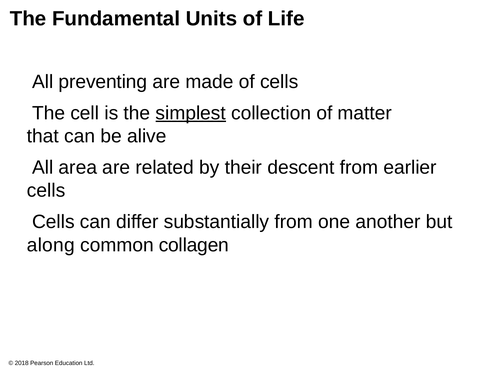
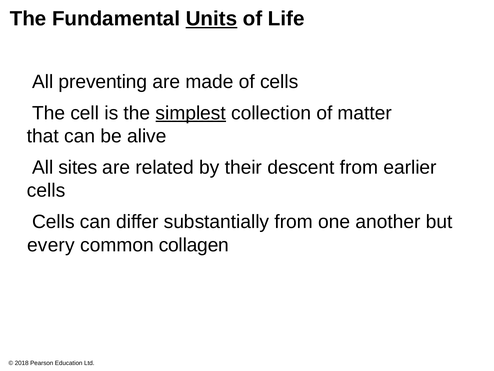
Units underline: none -> present (211, 19)
area: area -> sites (78, 167)
along: along -> every (51, 245)
